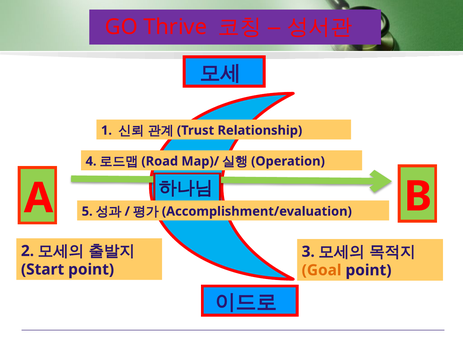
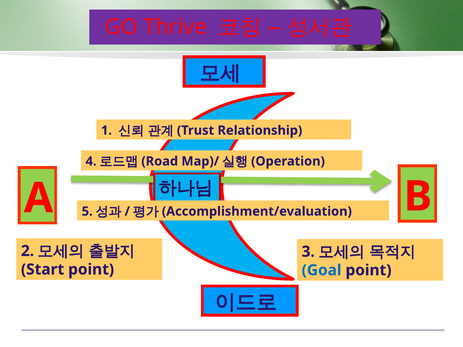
Goal colour: orange -> blue (322, 270)
